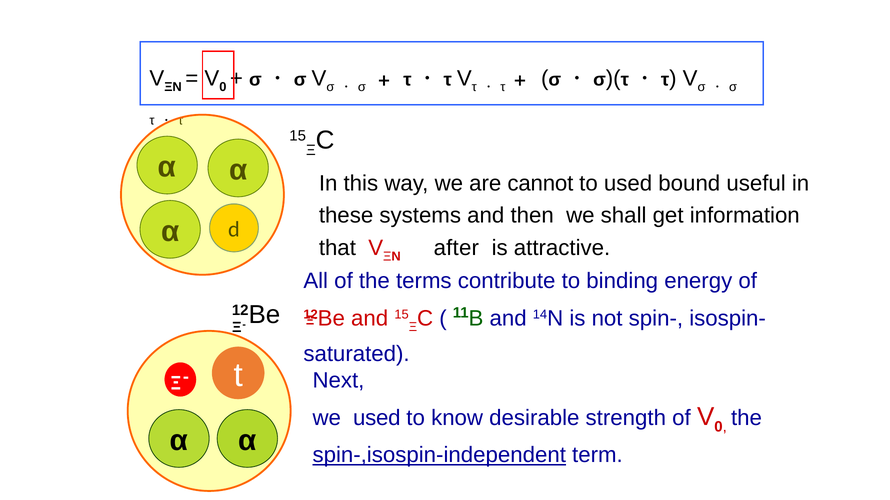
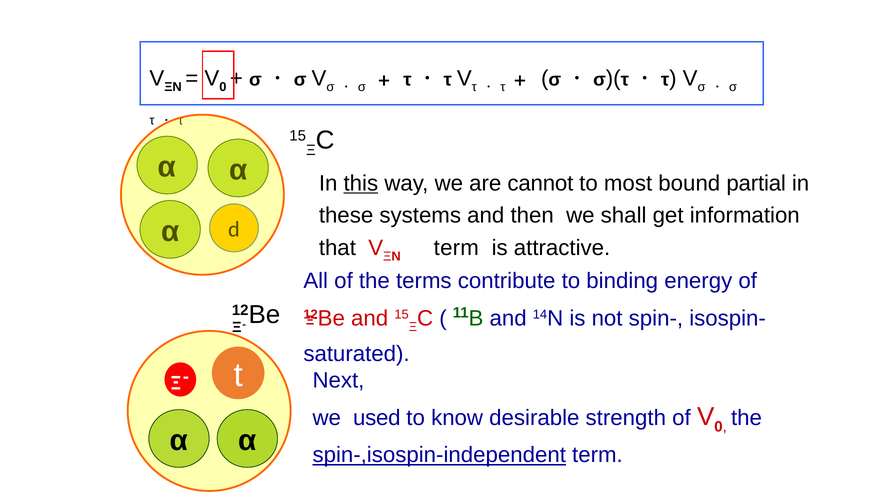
this underline: none -> present (361, 184)
to used: used -> most (628, 184)
useful: useful -> partial (756, 184)
after: after -> term (456, 248)
